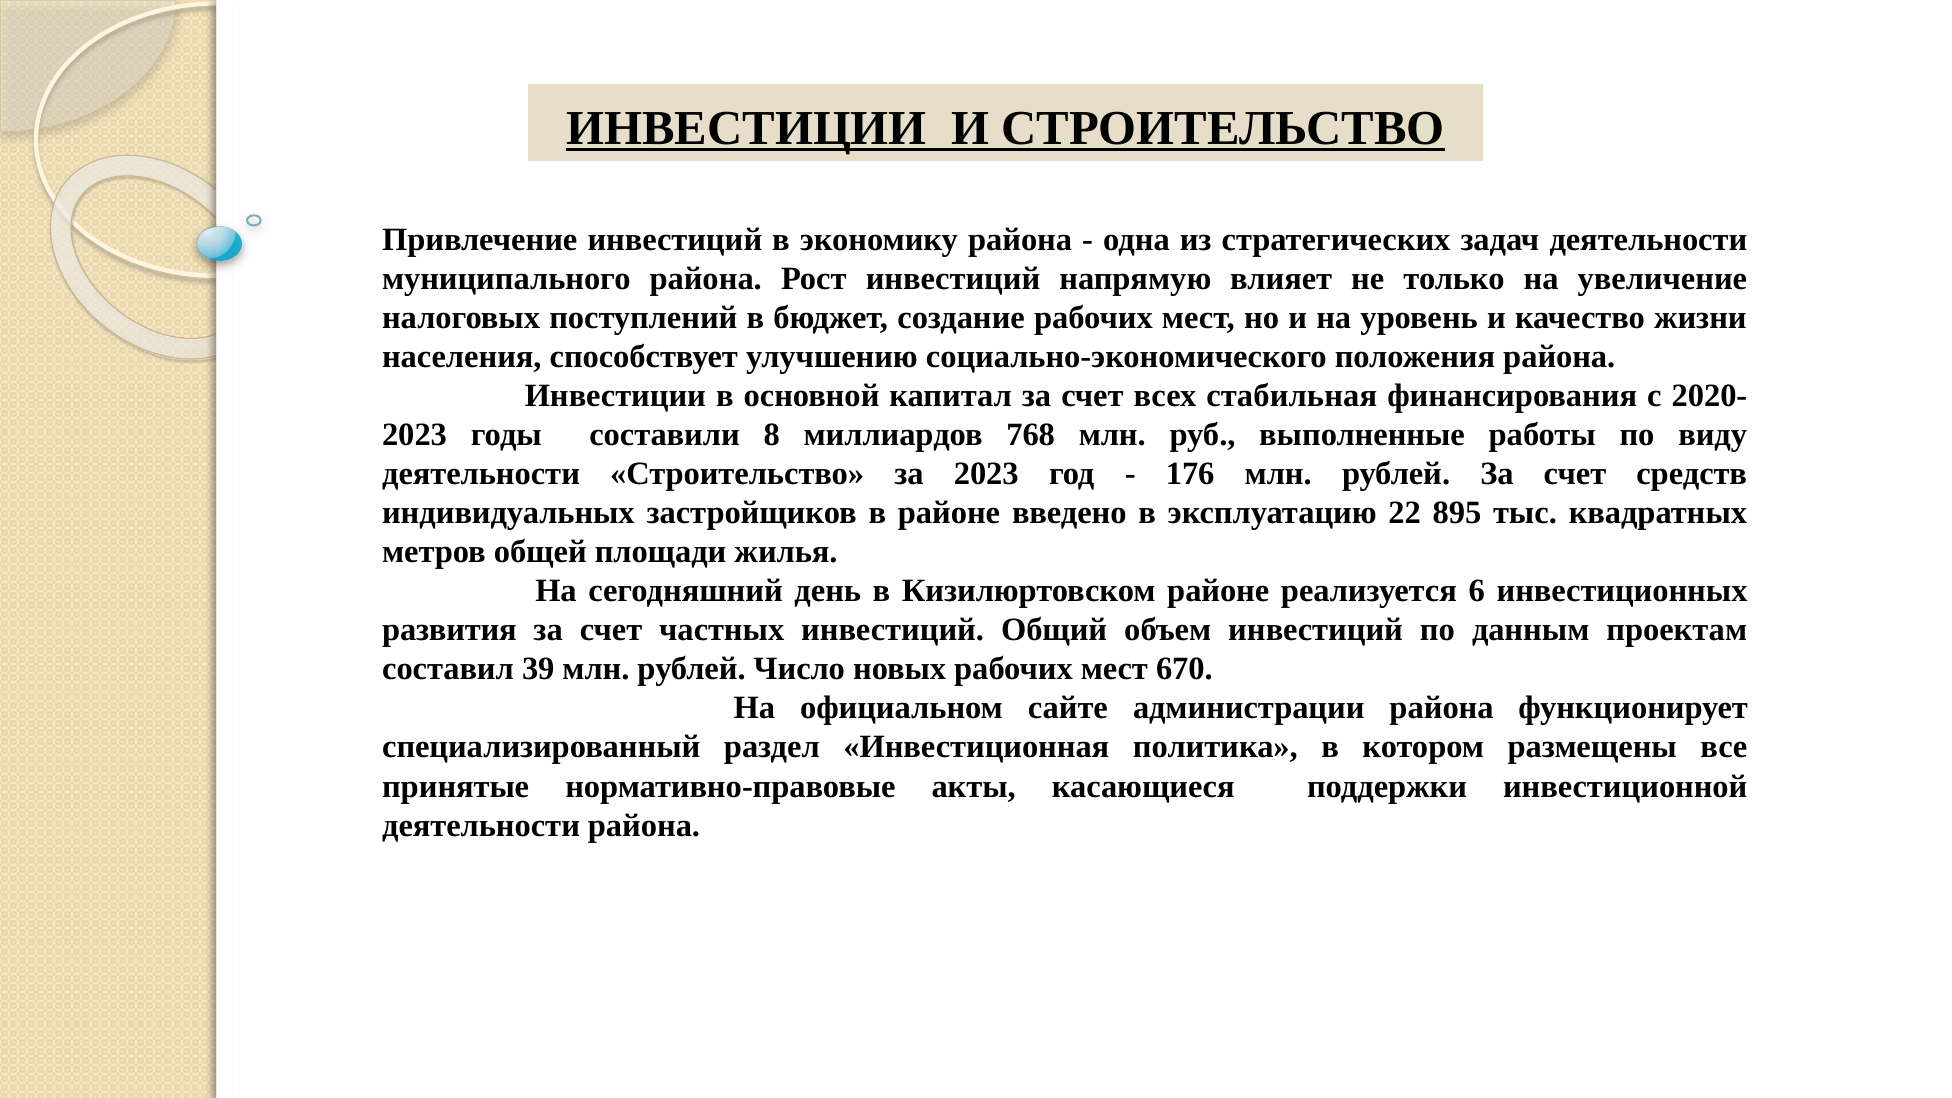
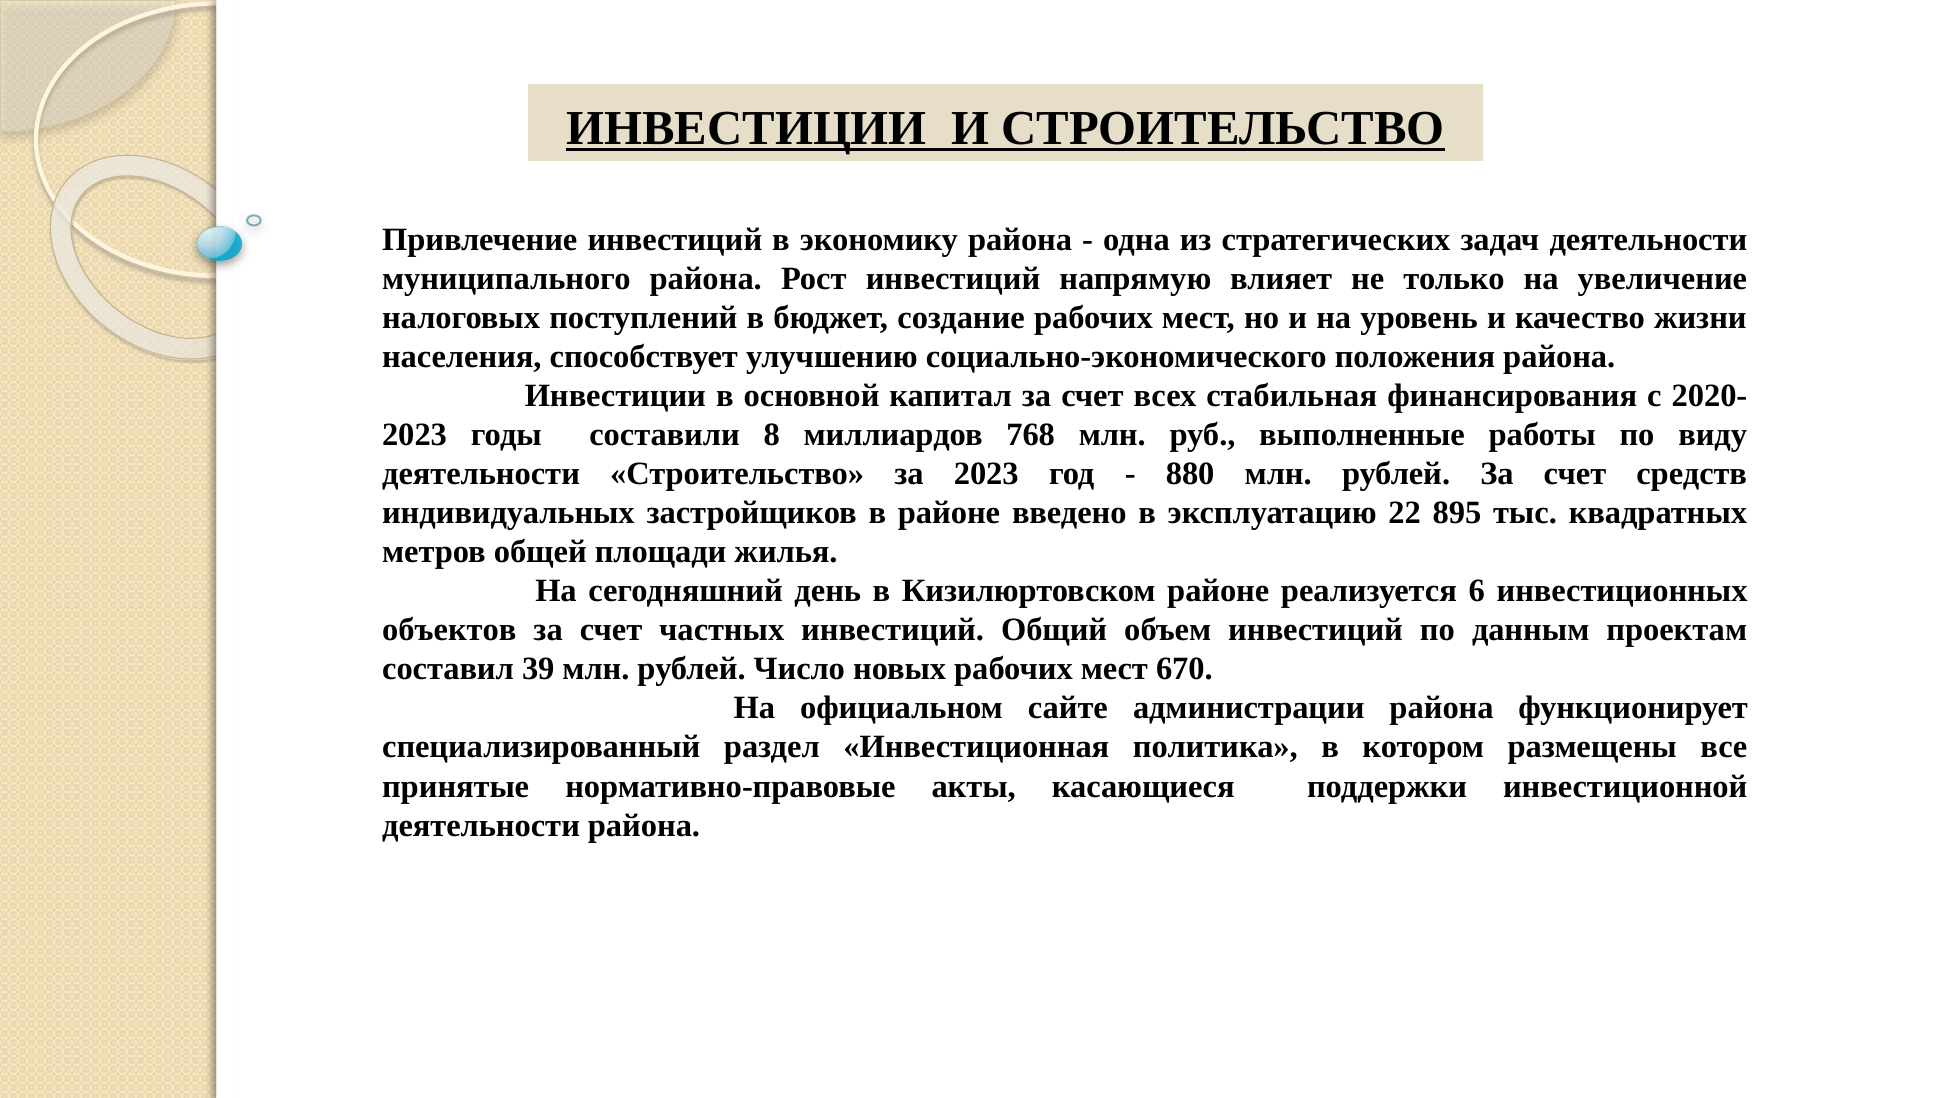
176: 176 -> 880 (1190, 474)
развития: развития -> объектов (449, 630)
